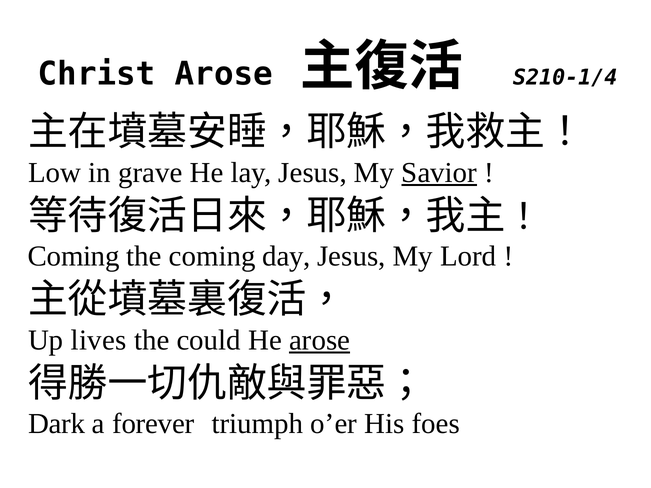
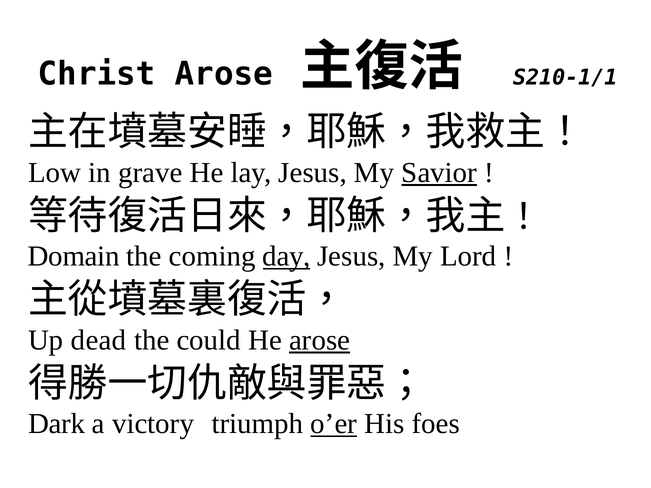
S210-1/4: S210-1/4 -> S210-1/1 (565, 77)
Coming: Coming -> Domain (74, 257)
day underline: none -> present (287, 257)
lives: lives -> dead (99, 340)
forever: forever -> victory (153, 424)
o’er underline: none -> present (334, 424)
